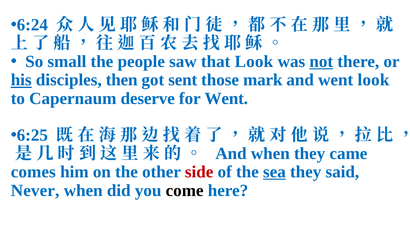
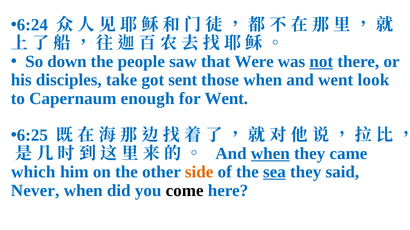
small: small -> down (67, 62)
that Look: Look -> Were (254, 62)
his underline: present -> none (21, 80)
then: then -> take (122, 80)
those mark: mark -> when (263, 80)
deserve: deserve -> enough (148, 99)
when underline: none -> present (270, 154)
comes: comes -> which (33, 172)
side colour: red -> orange (199, 172)
